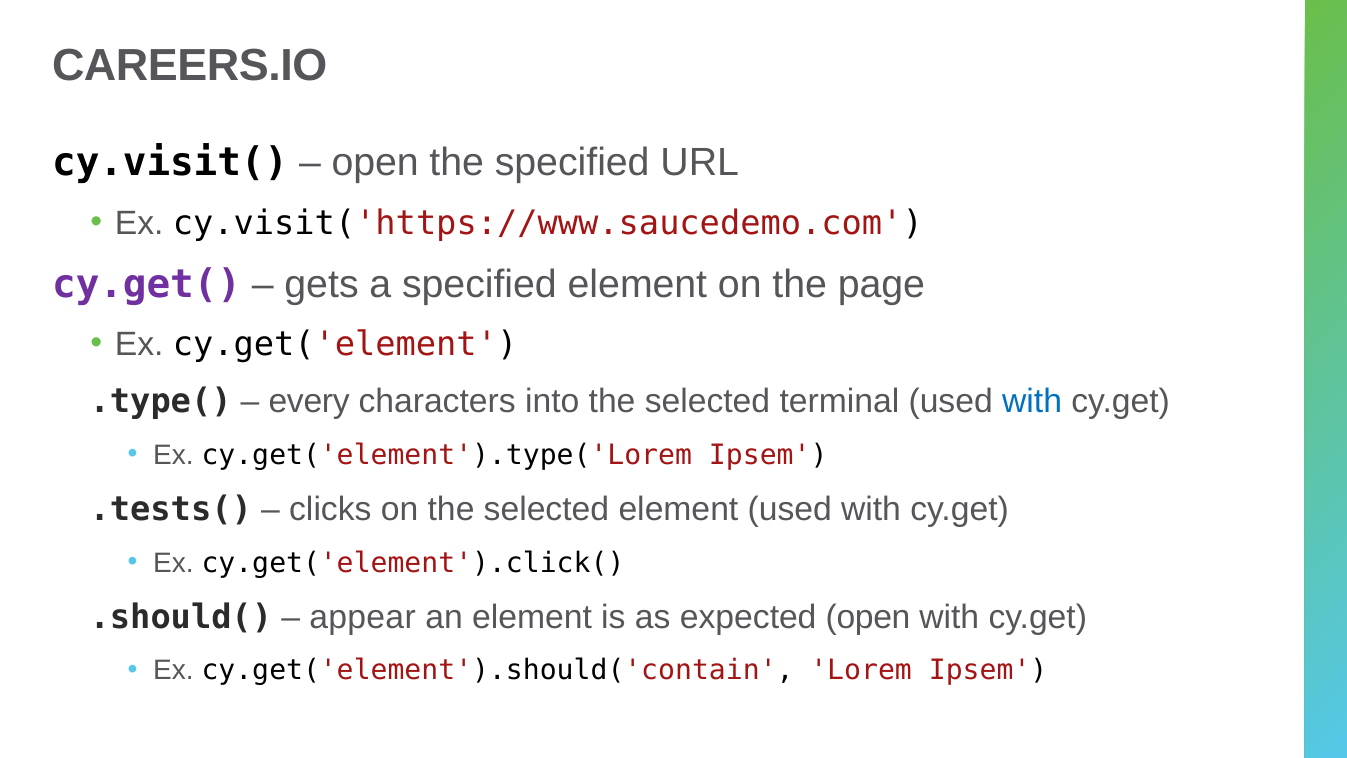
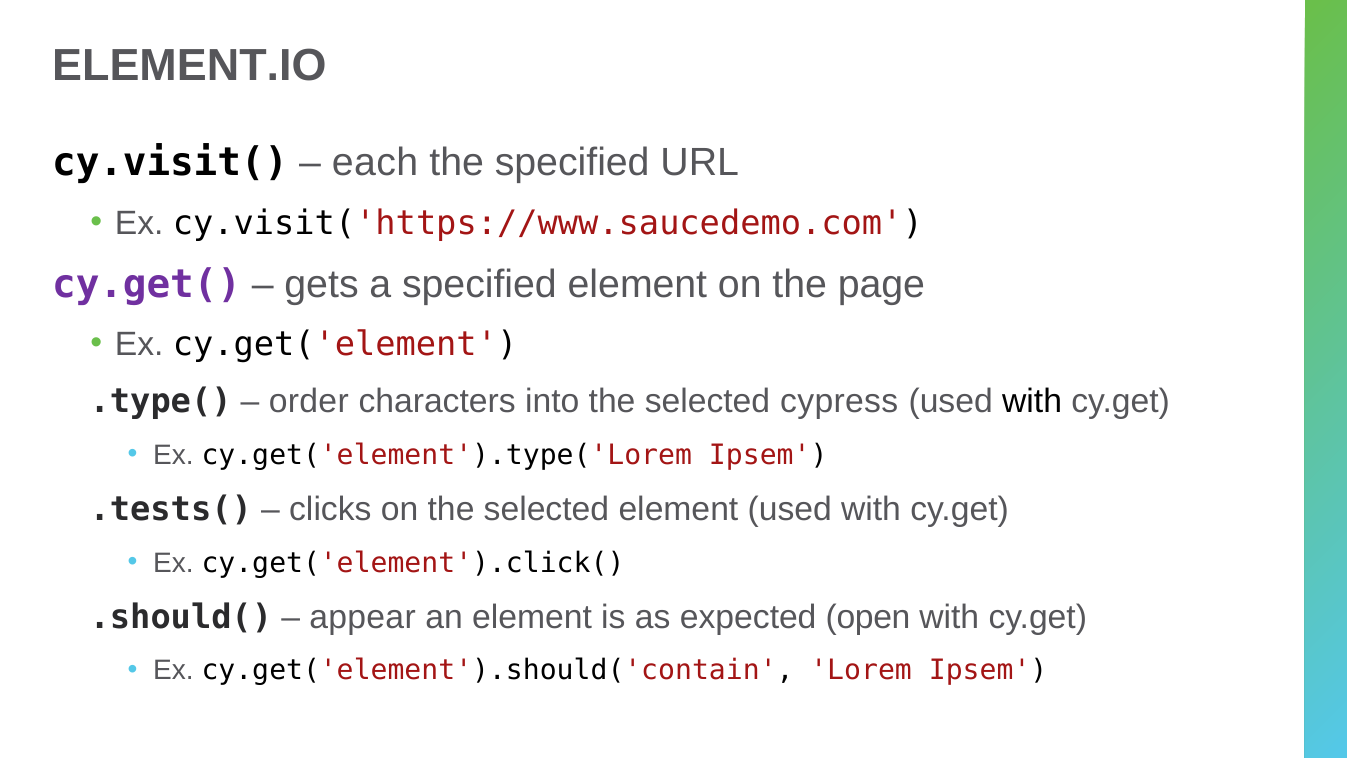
CAREERS.IO: CAREERS.IO -> ELEMENT.IO (189, 65)
open: open -> each (375, 163)
every: every -> order (309, 401)
terminal: terminal -> cypress (839, 401)
with colour: blue -> black (1032, 401)
